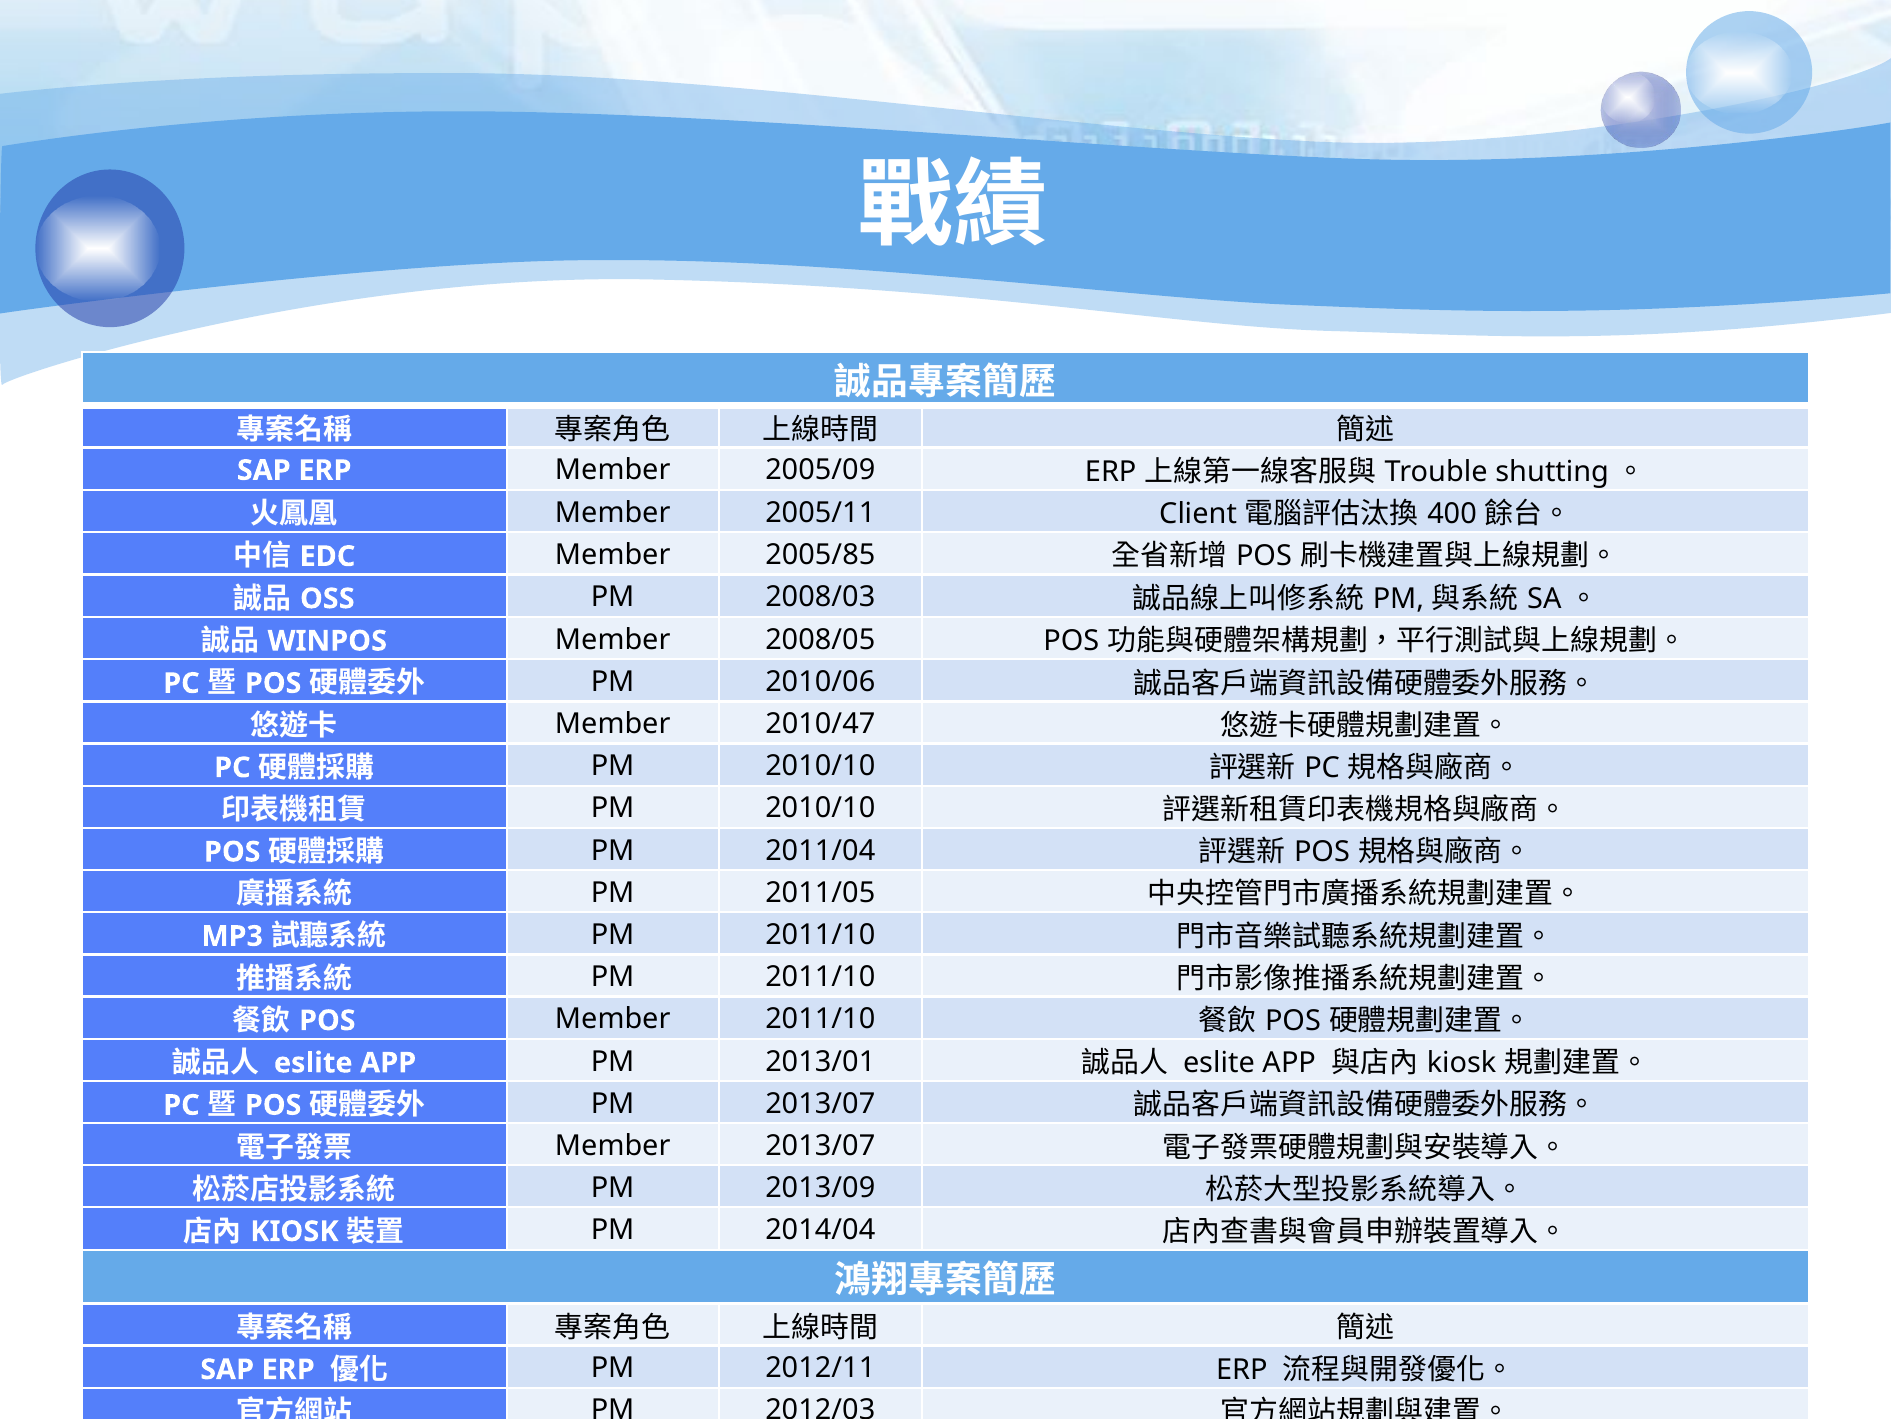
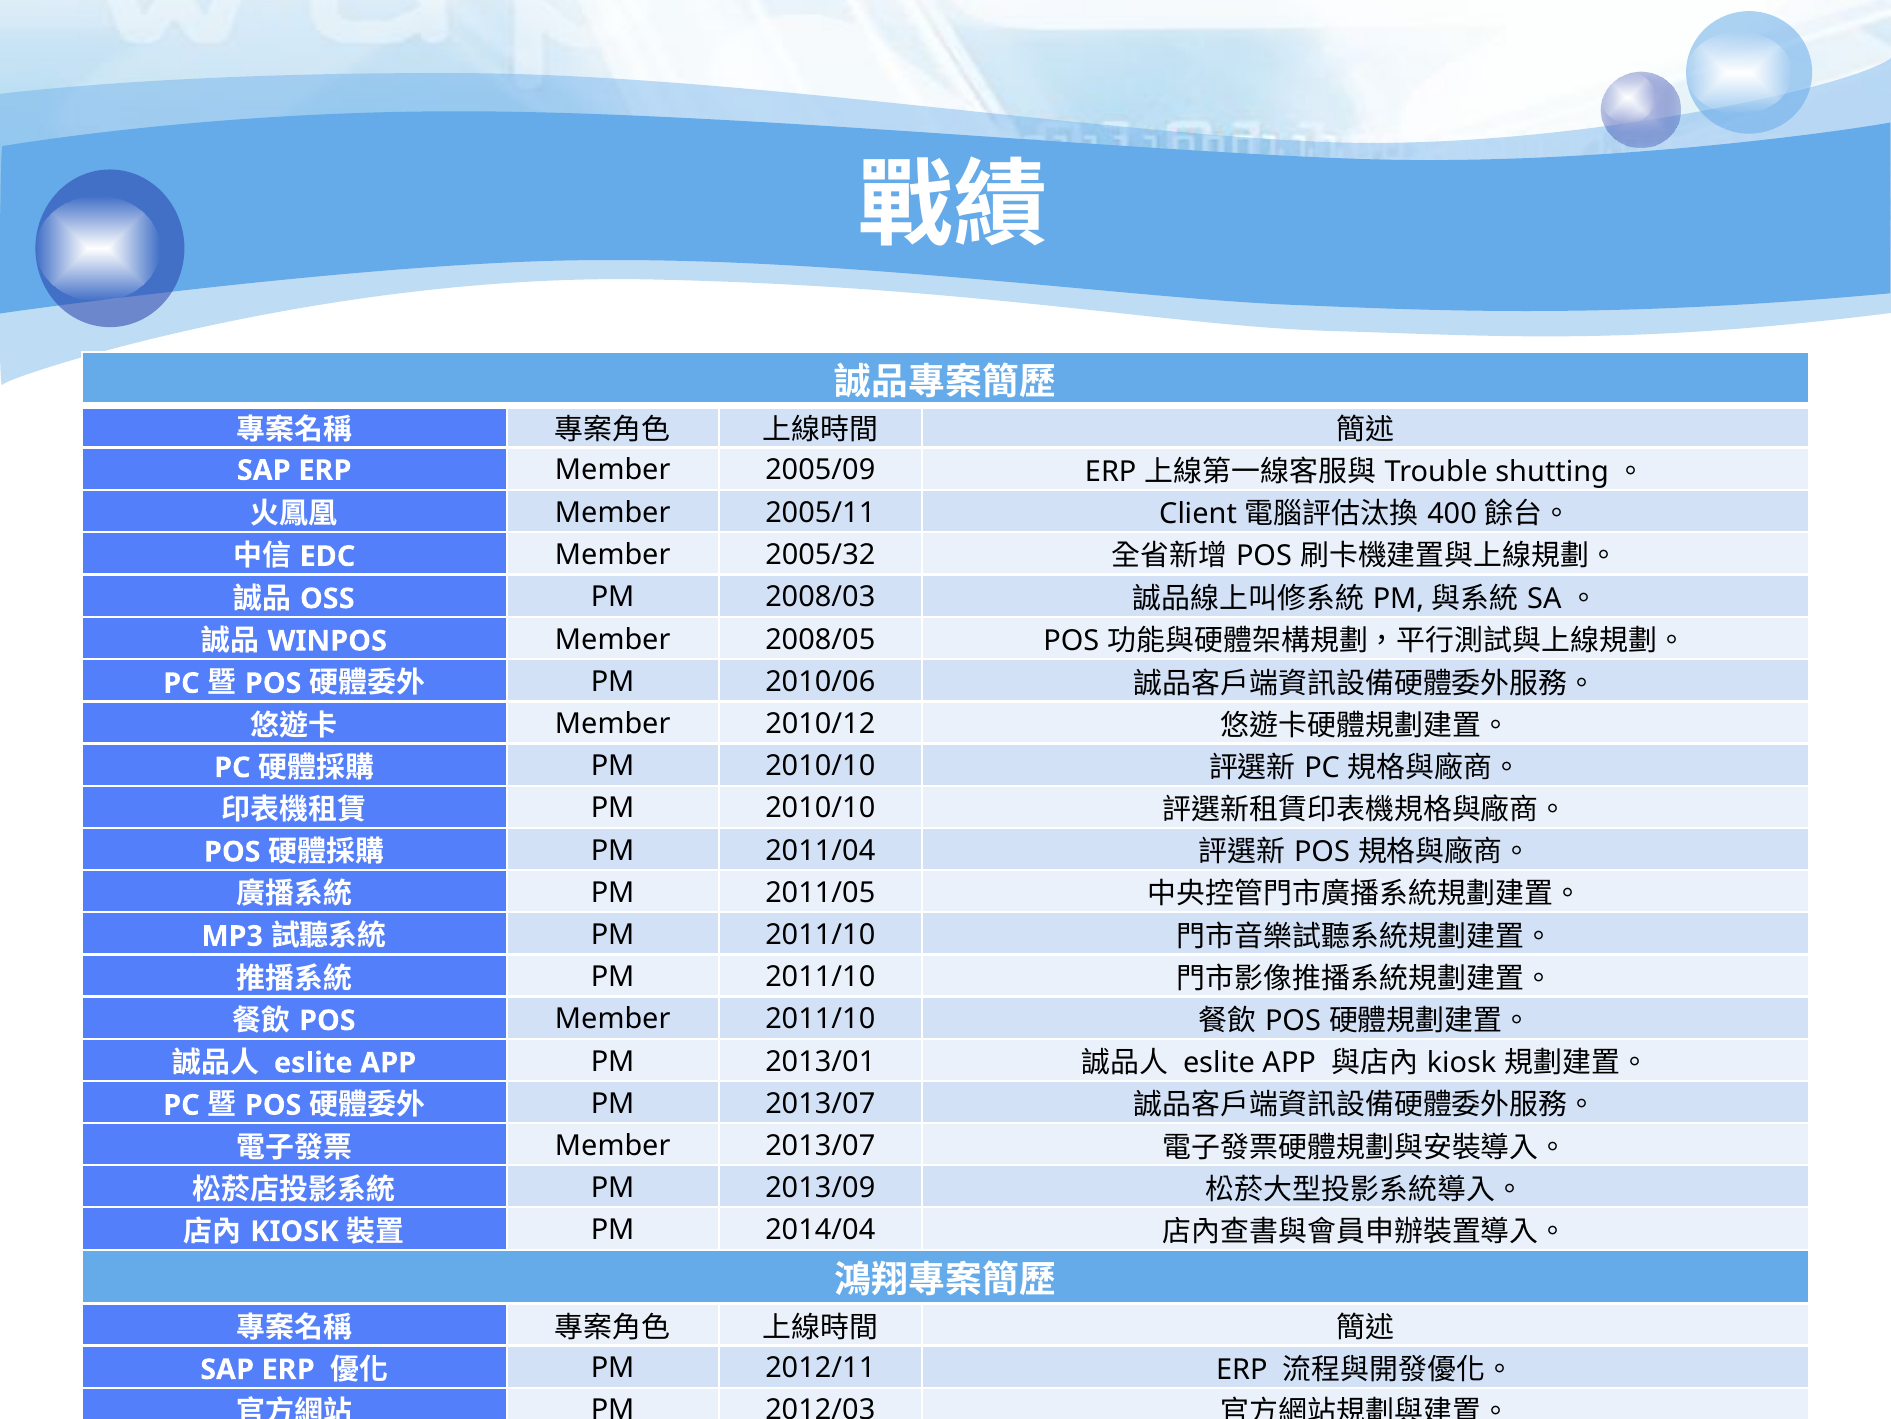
2005/85: 2005/85 -> 2005/32 (820, 555)
2010/47: 2010/47 -> 2010/12 (820, 724)
